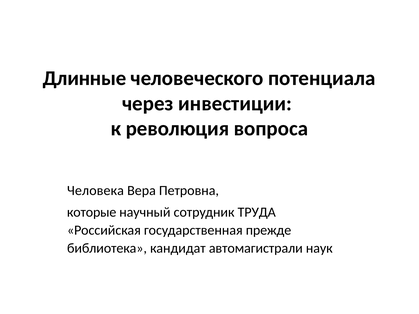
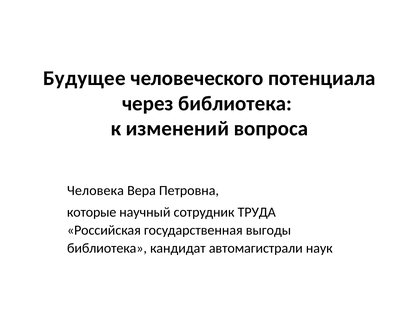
Длинные: Длинные -> Будущее (84, 78)
через инвестиции: инвестиции -> библиотека (235, 104)
революция: революция -> изменений (177, 129)
прежде: прежде -> выгоды (268, 230)
